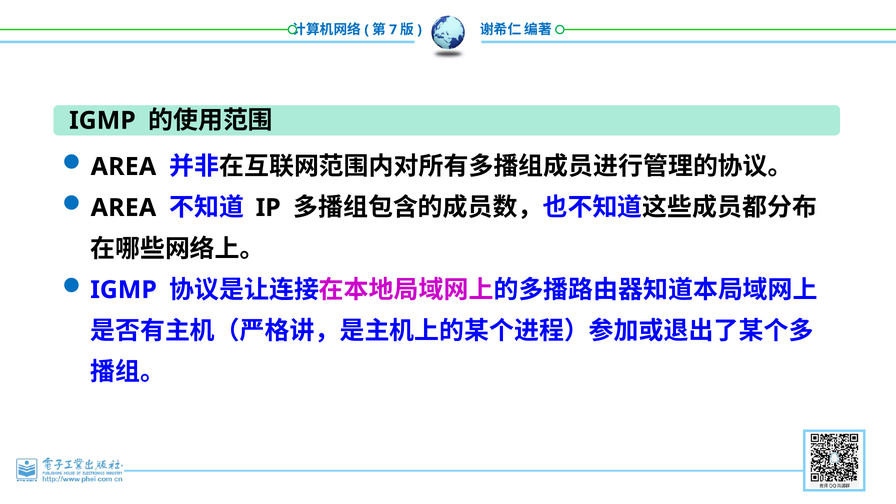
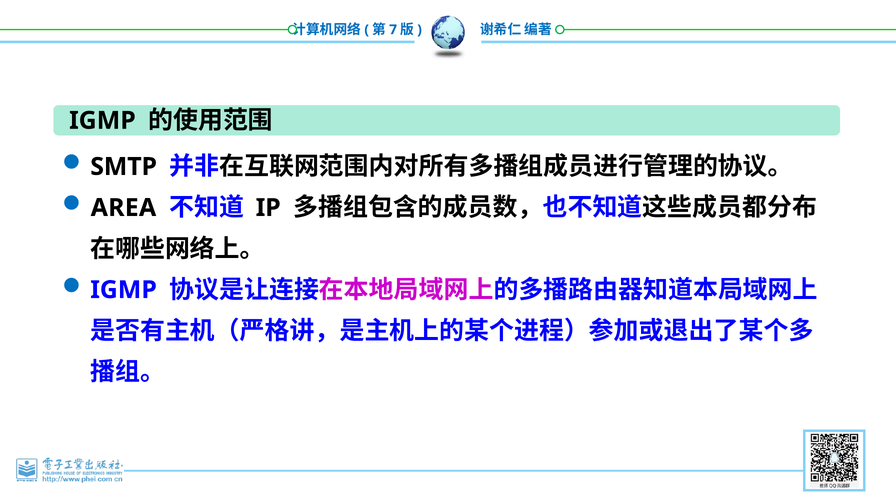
AREA: AREA -> SMTP (124, 167)
